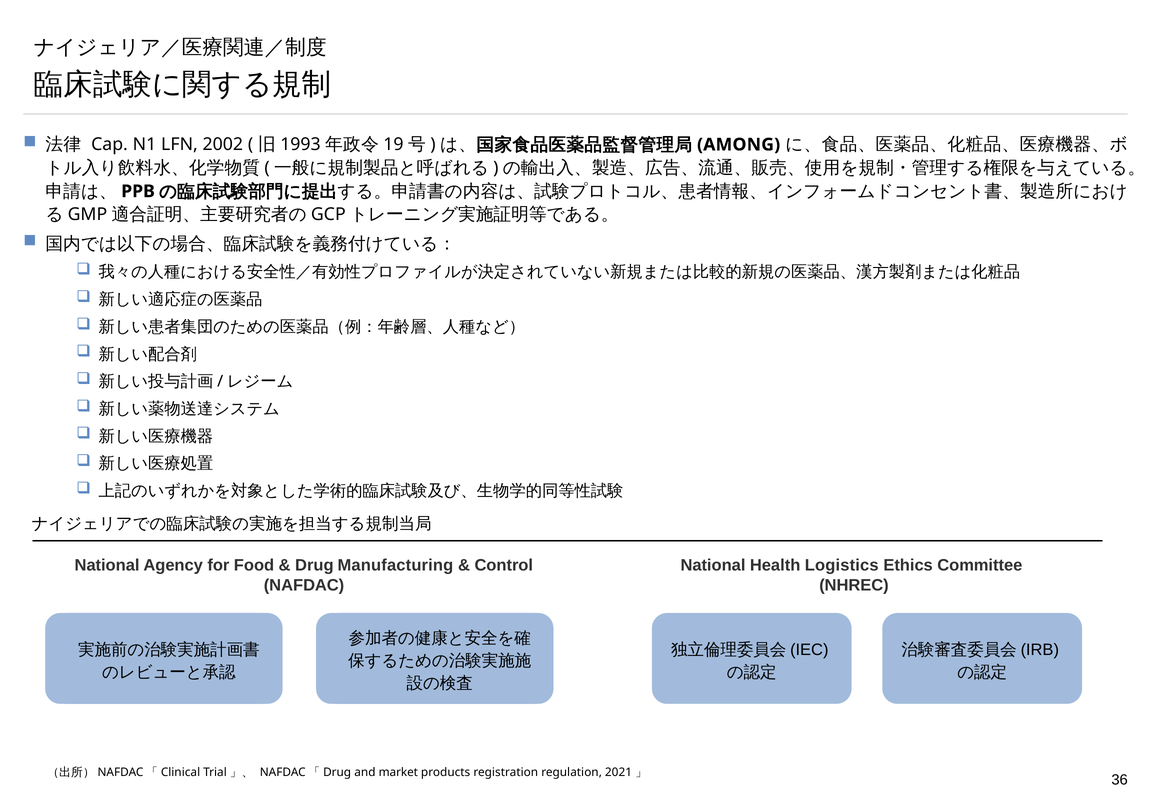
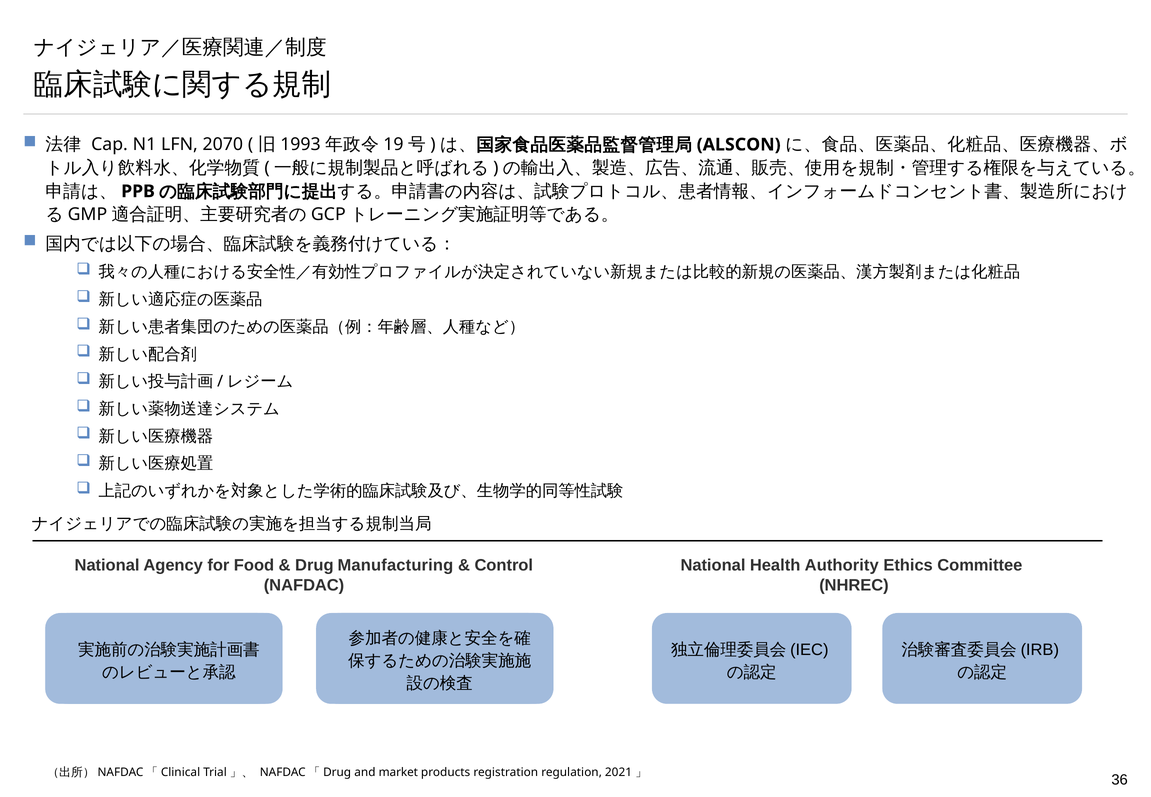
2002: 2002 -> 2070 (223, 145)
AMONG: AMONG -> ALSCON (739, 145)
Logistics: Logistics -> Authority (842, 565)
